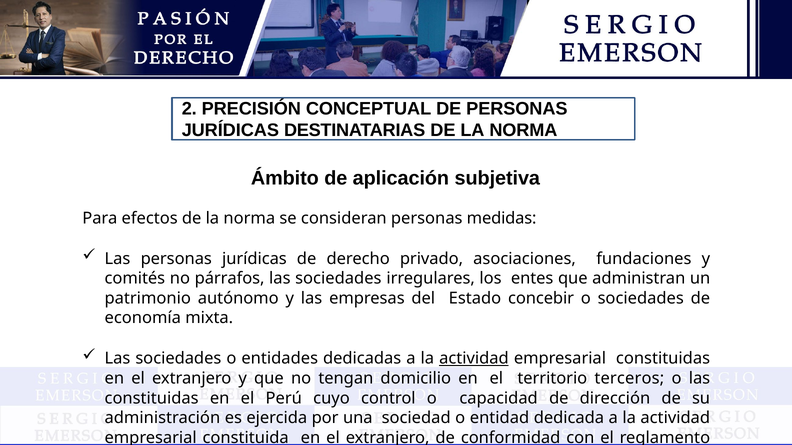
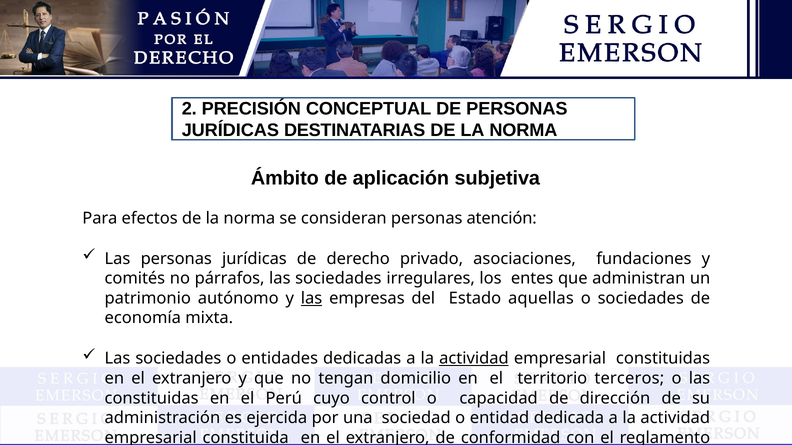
medidas: medidas -> atención (502, 219)
las underline: none -> present (311, 299)
concebir: concebir -> aquellas (541, 299)
